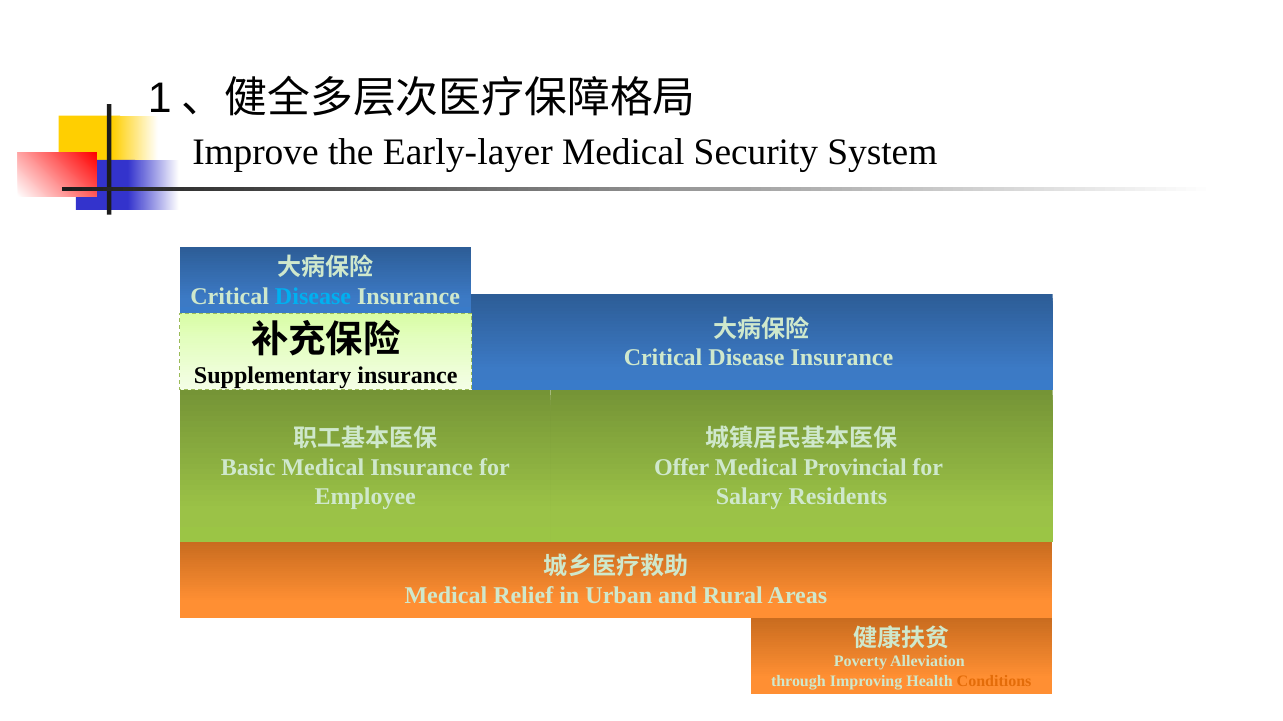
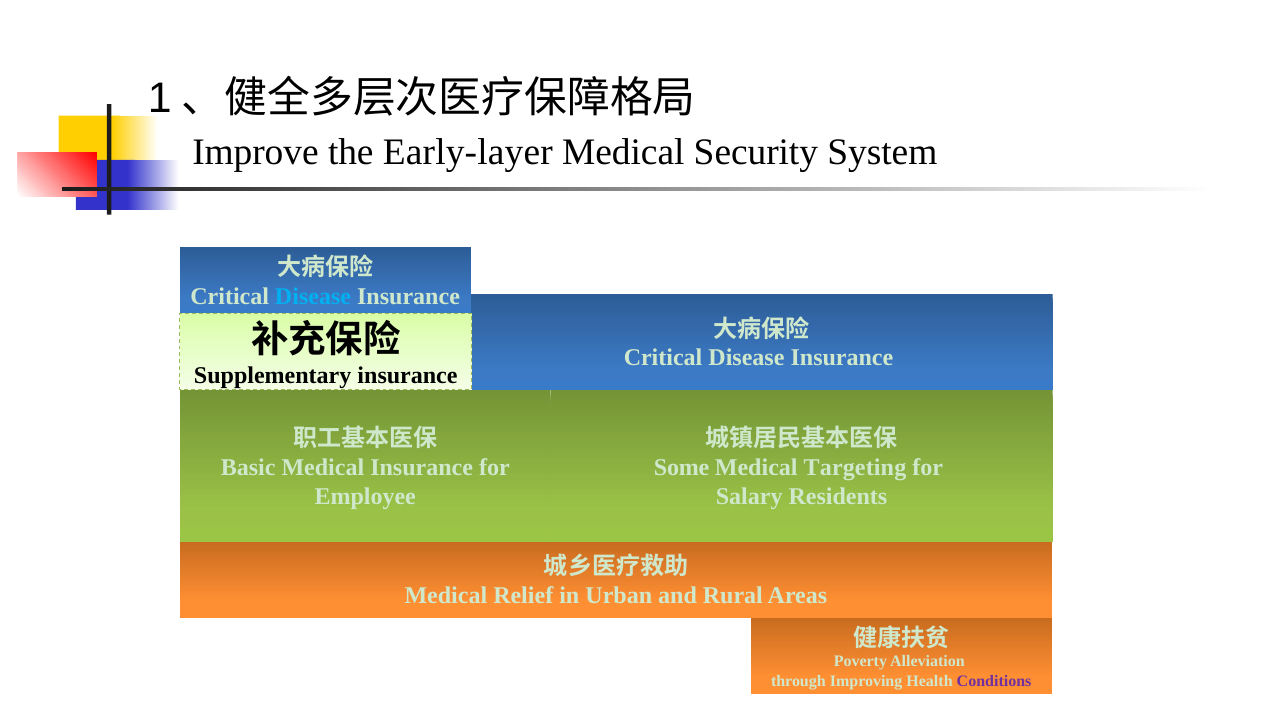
Offer: Offer -> Some (682, 468)
Provincial: Provincial -> Targeting (855, 468)
Conditions colour: orange -> purple (994, 681)
